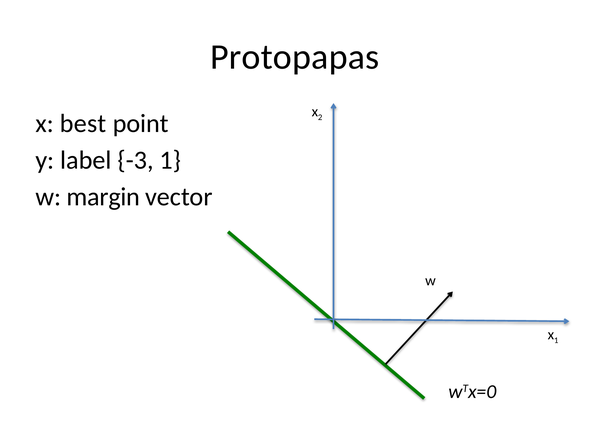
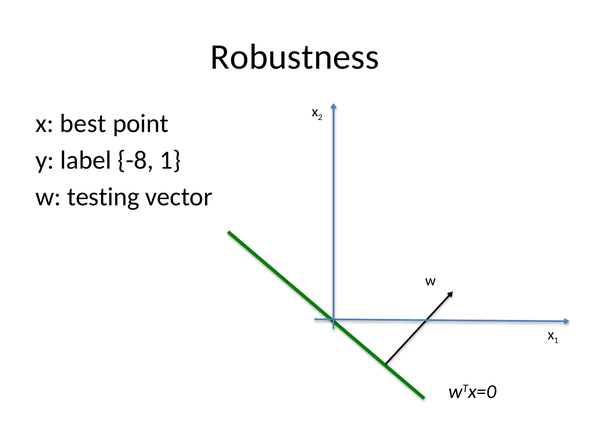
Protopapas: Protopapas -> Robustness (295, 57)
-3: -3 -> -8 (136, 160)
margin: margin -> testing (103, 197)
